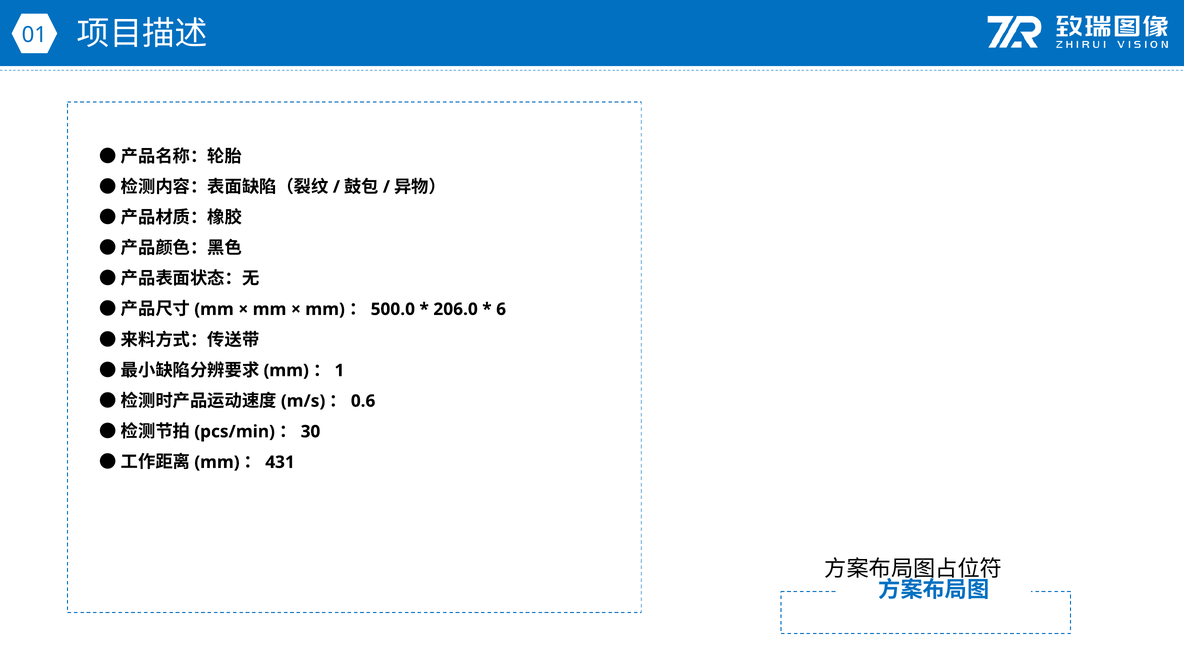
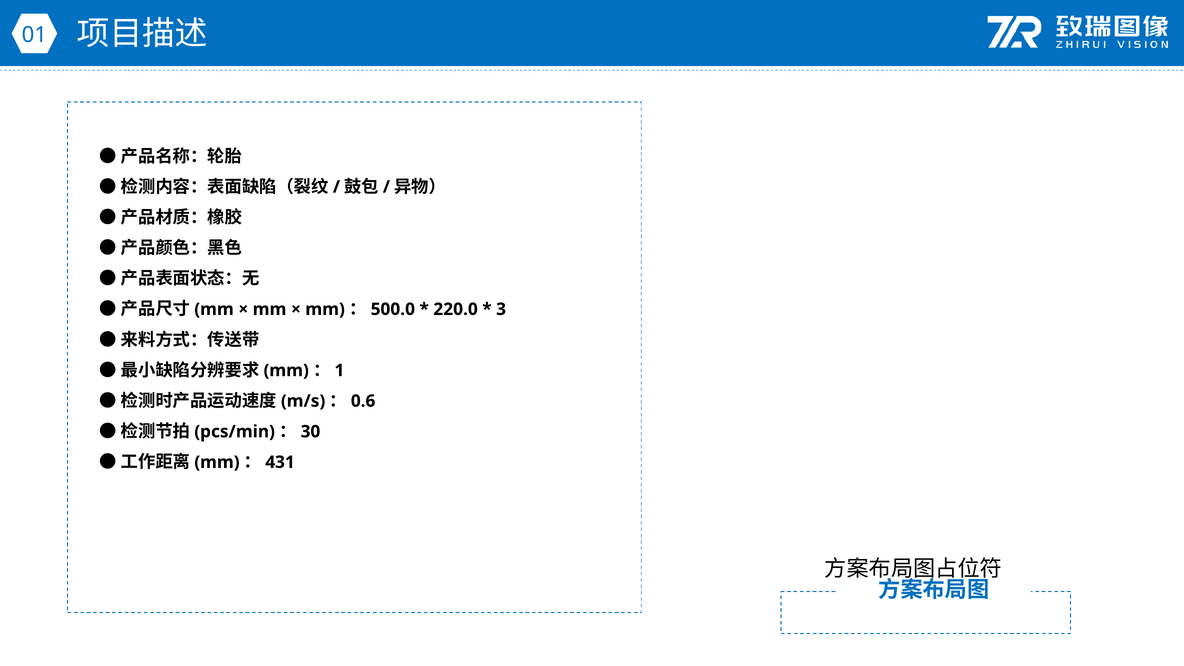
206.0: 206.0 -> 220.0 (456, 309)
6: 6 -> 3 (501, 309)
